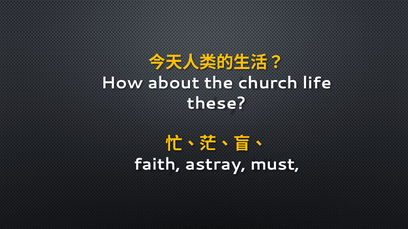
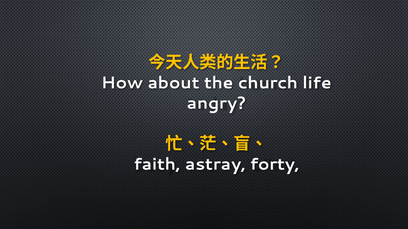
these: these -> angry (216, 104)
must: must -> forty (275, 165)
